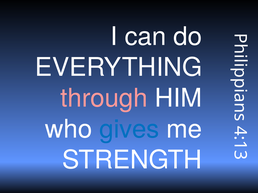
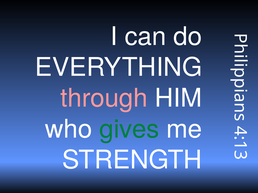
gives colour: blue -> green (129, 130)
